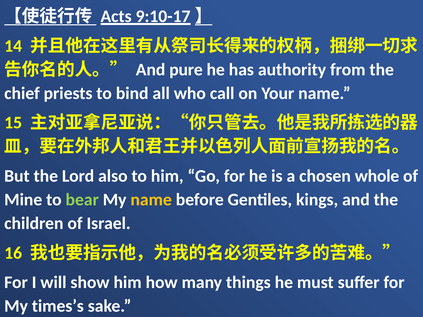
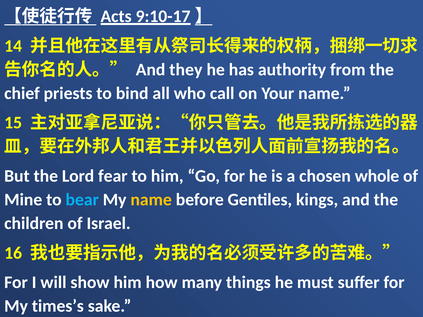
pure: pure -> they (186, 70)
also: also -> fear (113, 176)
bear colour: light green -> light blue (82, 200)
